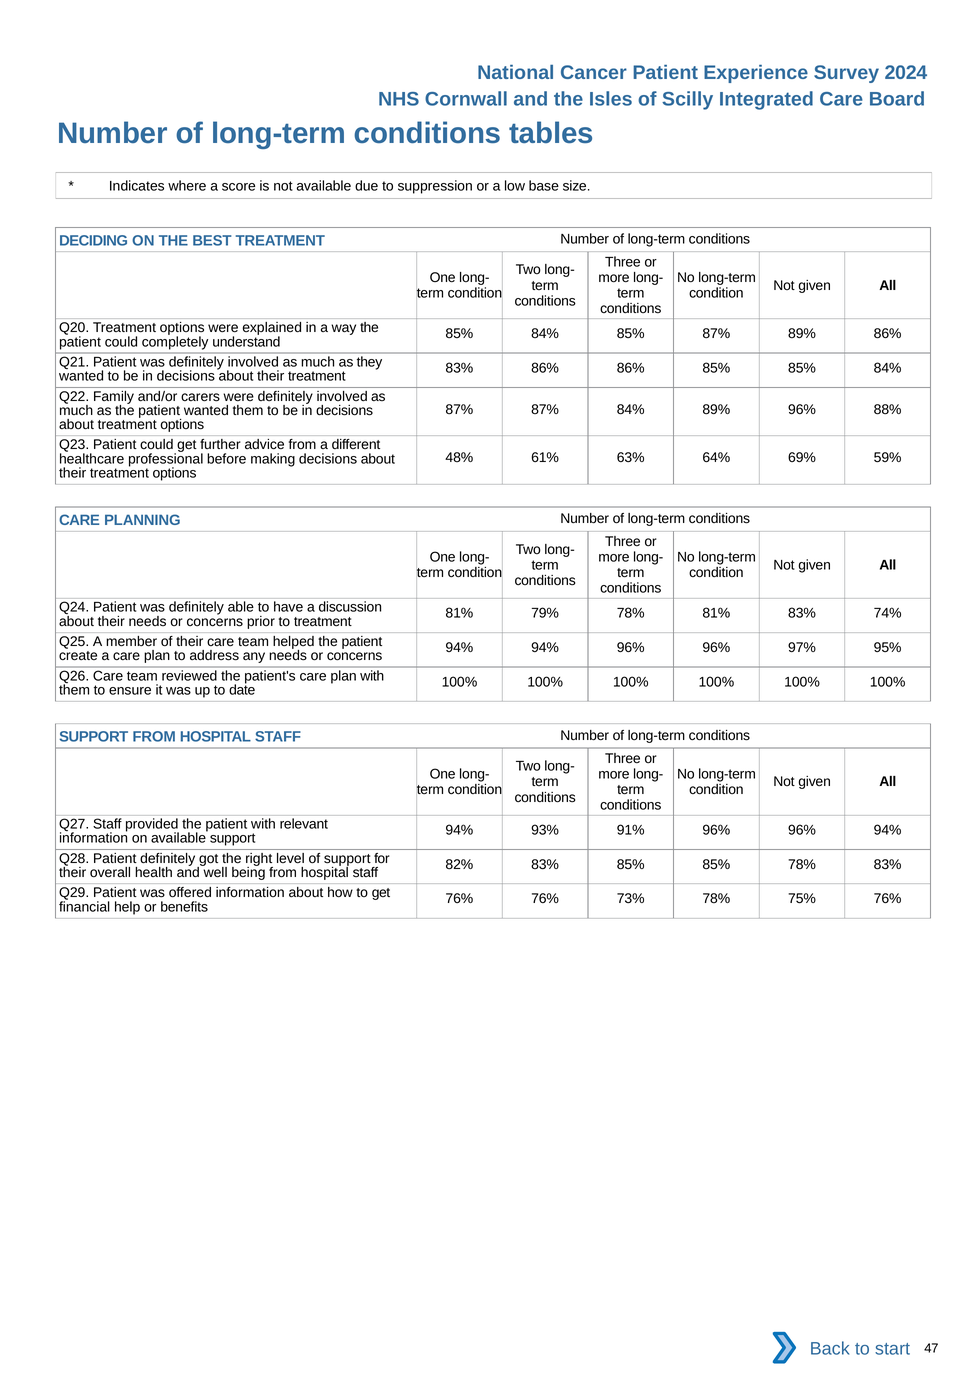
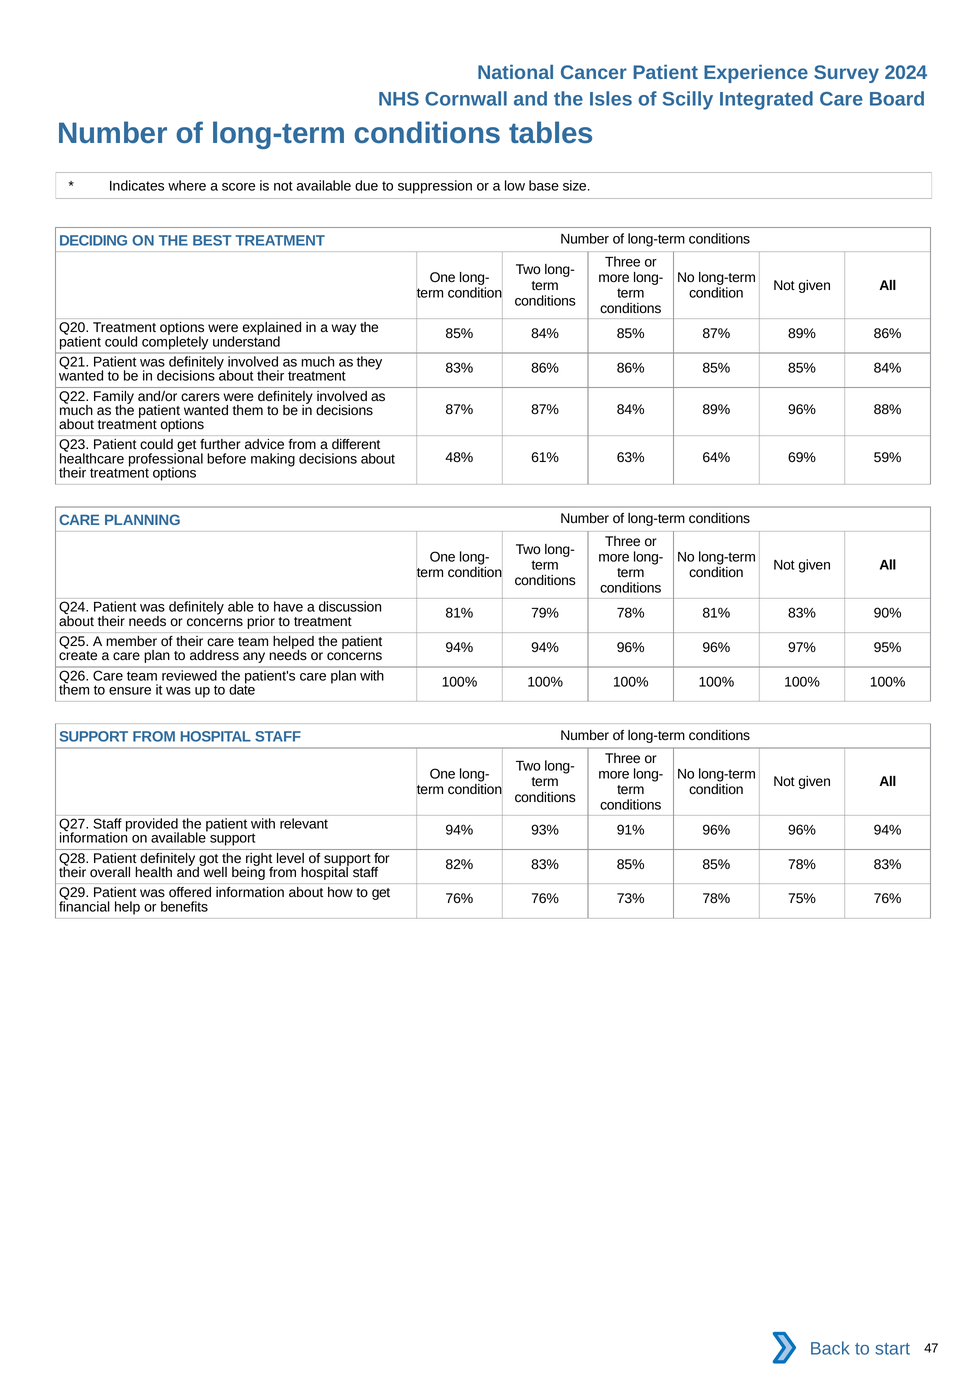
74%: 74% -> 90% (888, 613)
